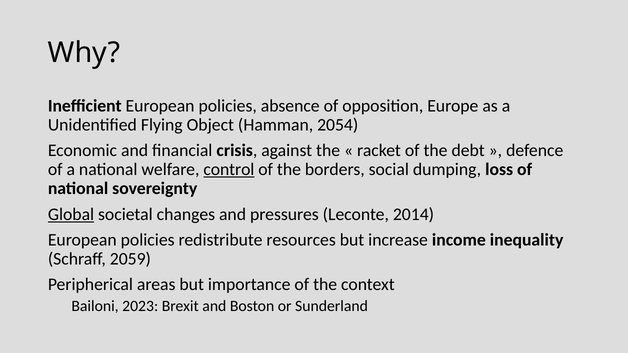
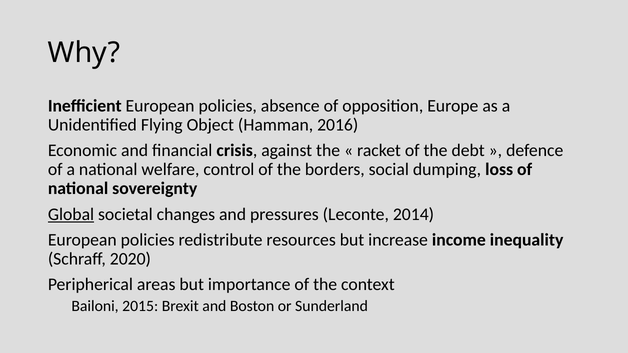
2054: 2054 -> 2016 (338, 125)
control underline: present -> none (229, 170)
2059: 2059 -> 2020 (130, 259)
2023: 2023 -> 2015 (140, 306)
